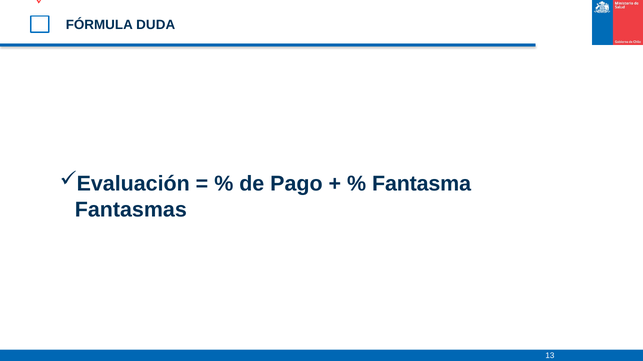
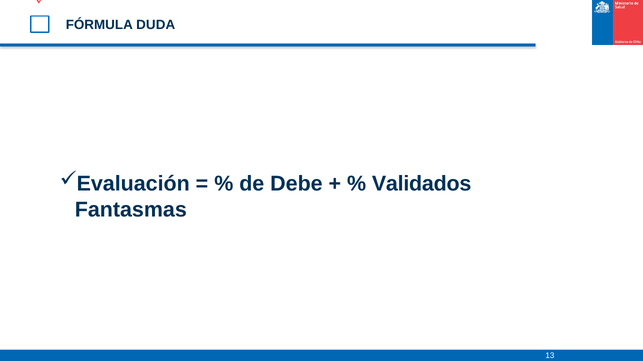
Pago: Pago -> Debe (296, 184)
Fantasma: Fantasma -> Validados (422, 184)
